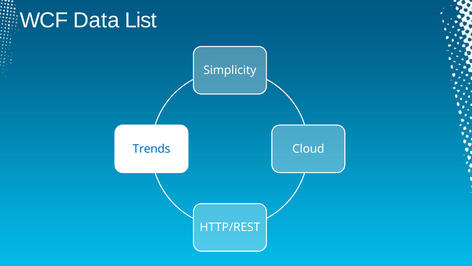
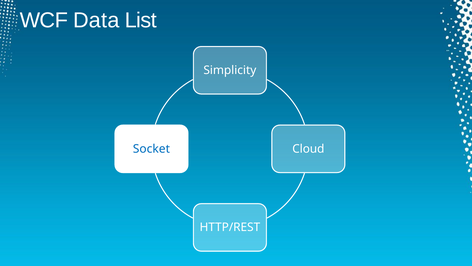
Trends: Trends -> Socket (151, 149)
